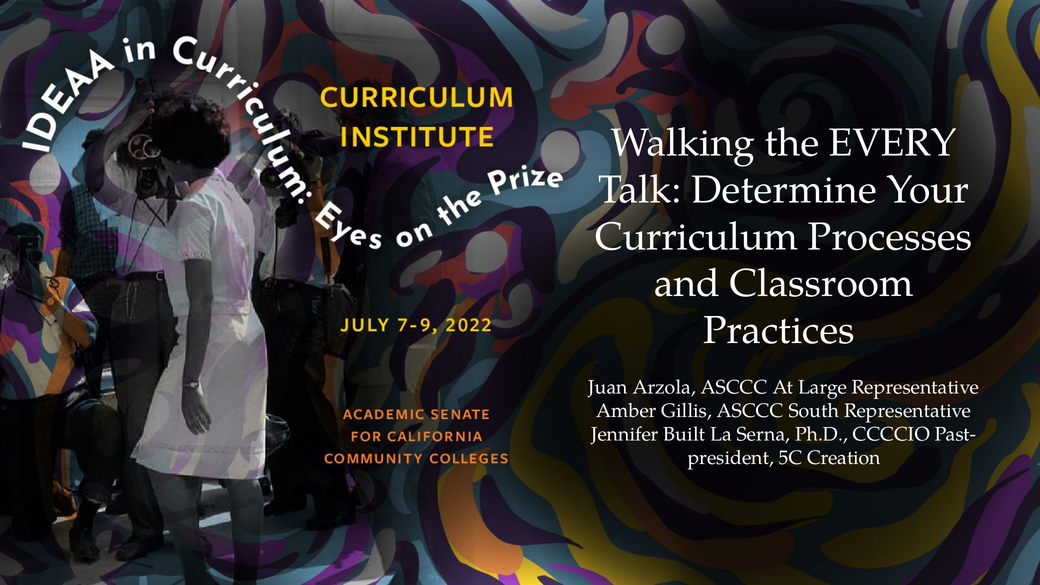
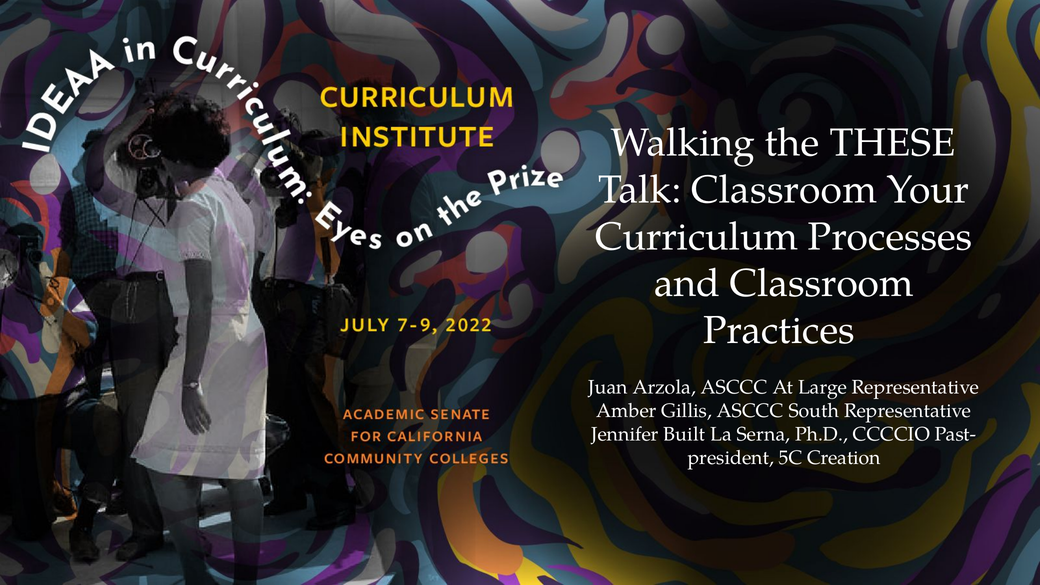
EVERY: EVERY -> THESE (893, 143)
Talk Determine: Determine -> Classroom (784, 190)
